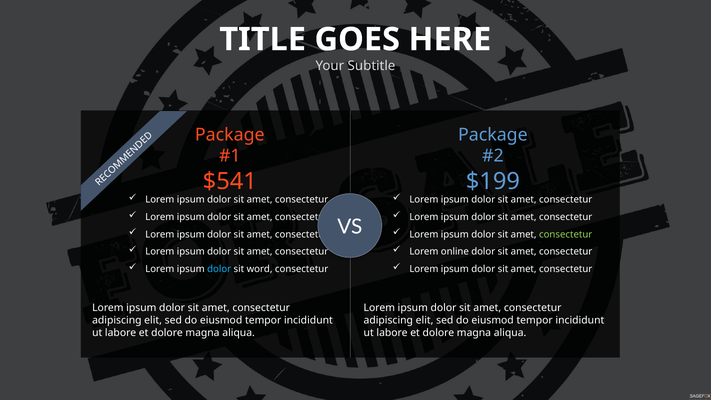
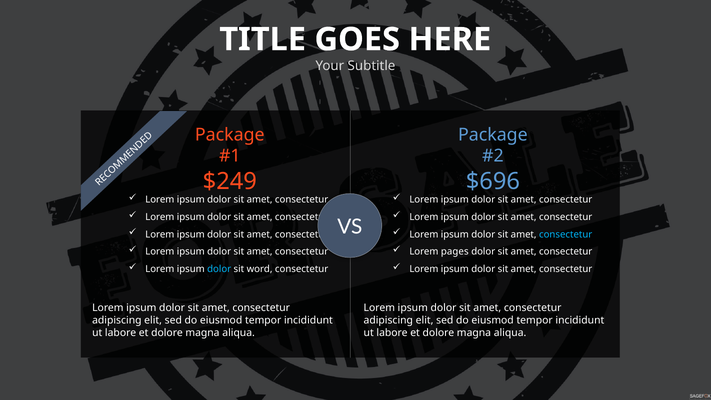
$541: $541 -> $249 (230, 181)
$199: $199 -> $696 (493, 181)
consectetur colour: light green -> light blue (566, 234)
online: online -> pages (455, 252)
